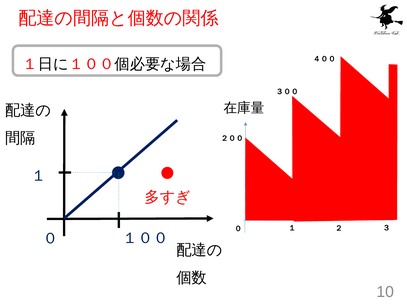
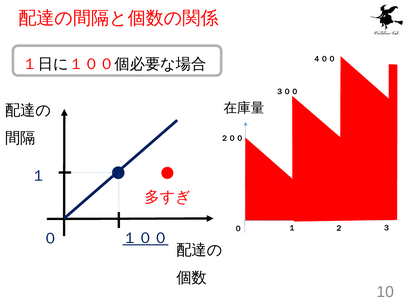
１００ underline: none -> present (145, 238)
